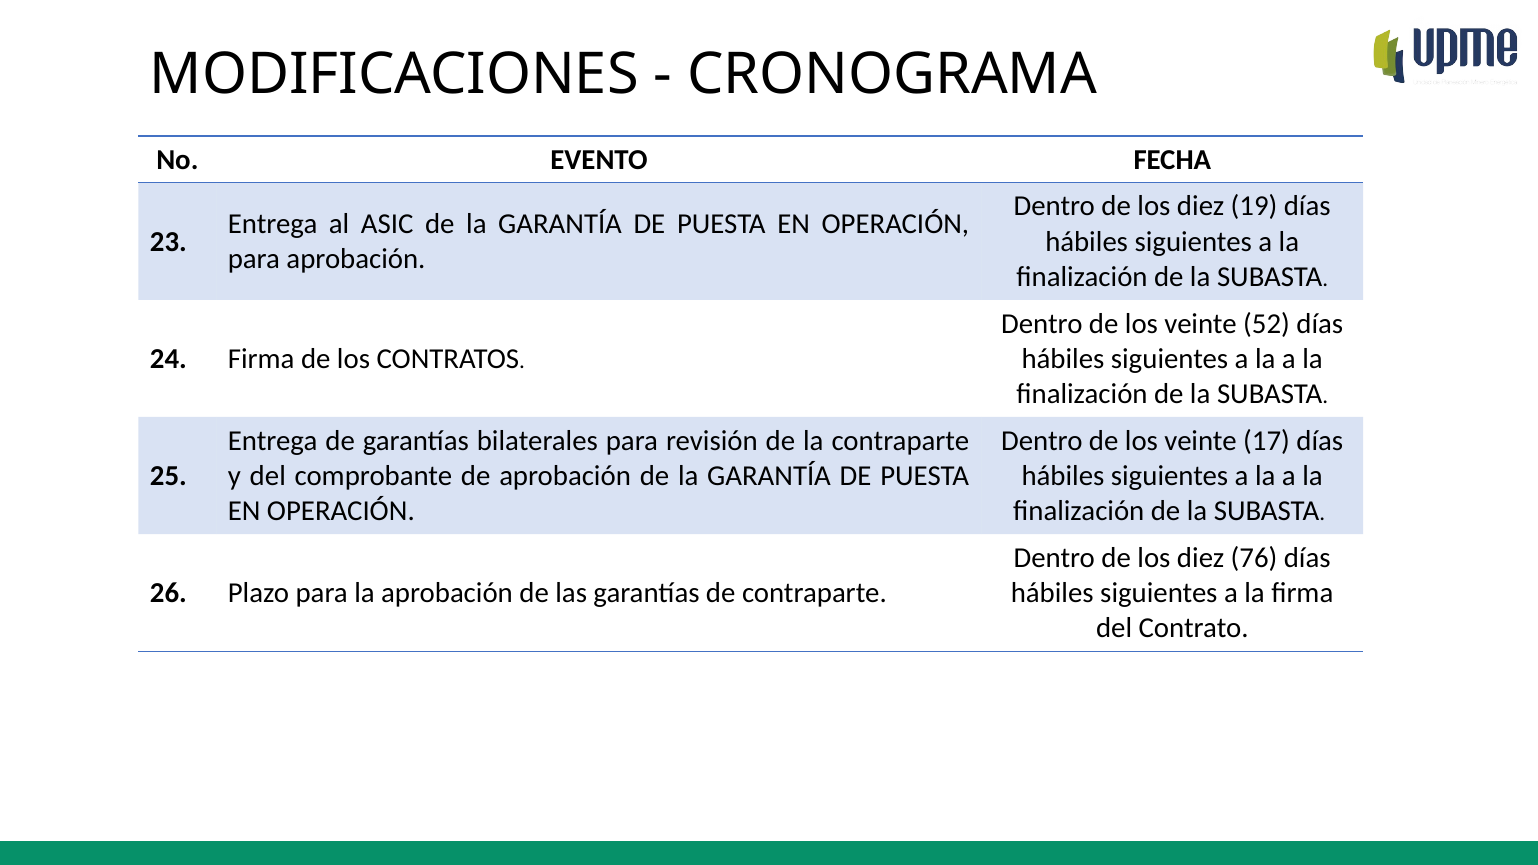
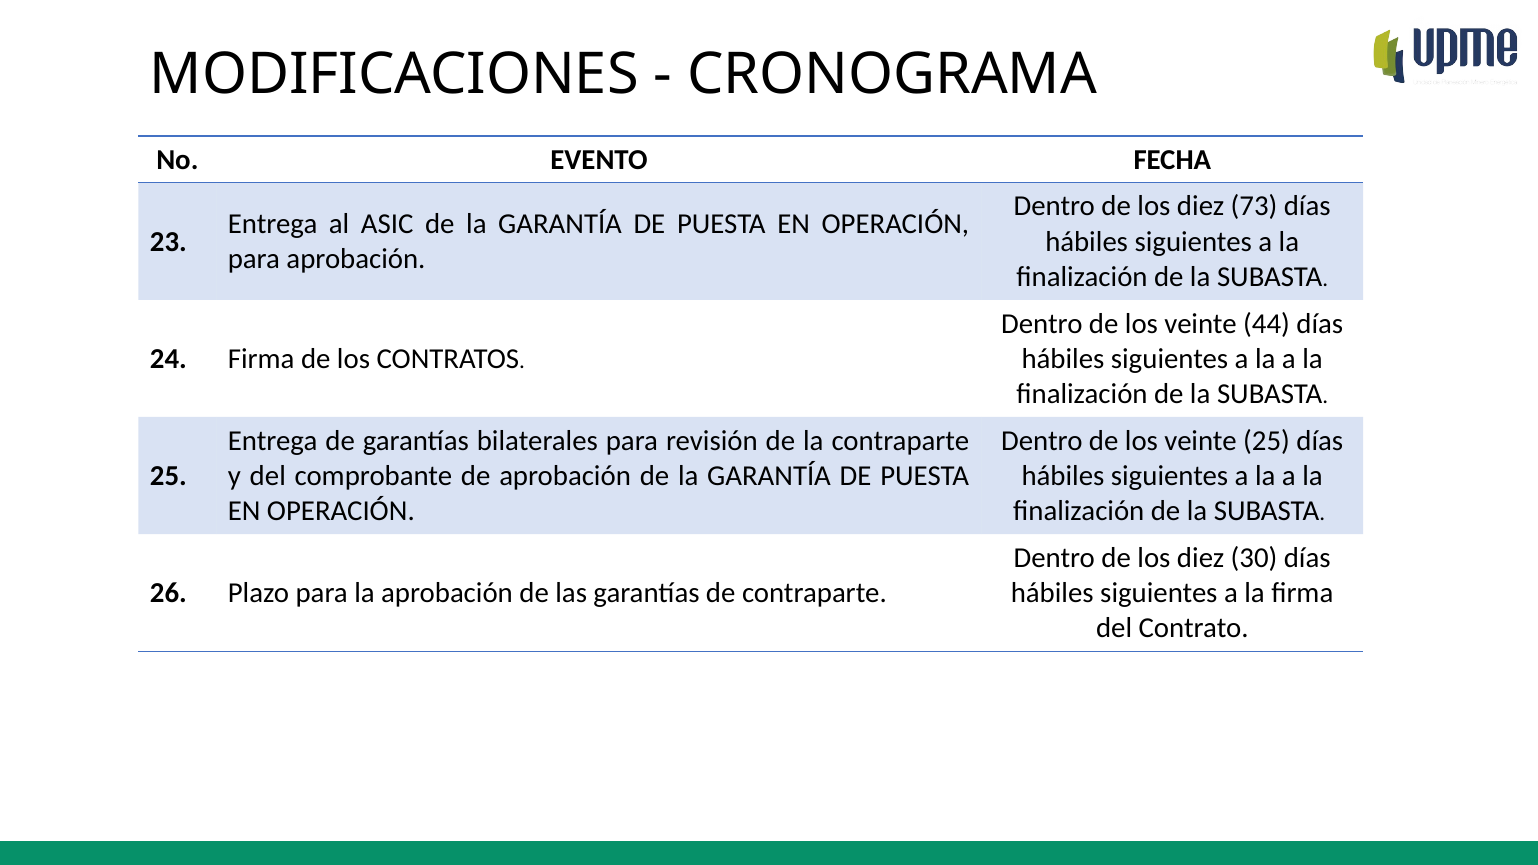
19: 19 -> 73 (1254, 206)
52: 52 -> 44 (1267, 324)
veinte 17: 17 -> 25 (1267, 441)
76: 76 -> 30 (1254, 558)
